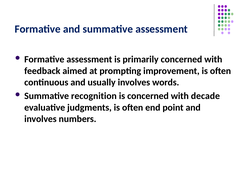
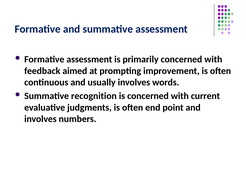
decade: decade -> current (205, 96)
